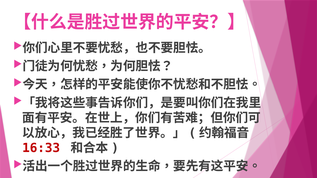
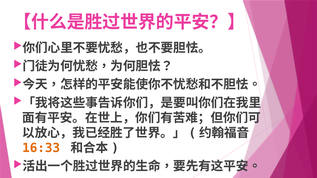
16:33 colour: red -> orange (41, 148)
